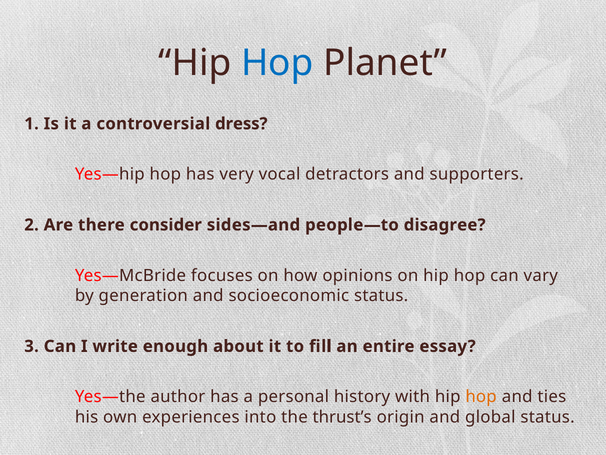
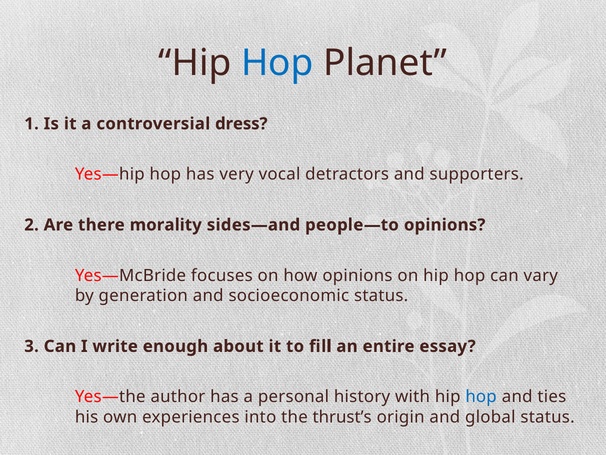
consider: consider -> morality (166, 225)
people—to disagree: disagree -> opinions (445, 225)
hop colour: orange -> blue (481, 396)
